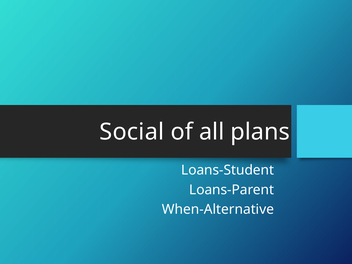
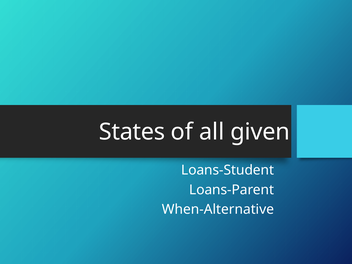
Social: Social -> States (132, 132)
plans: plans -> given (260, 132)
